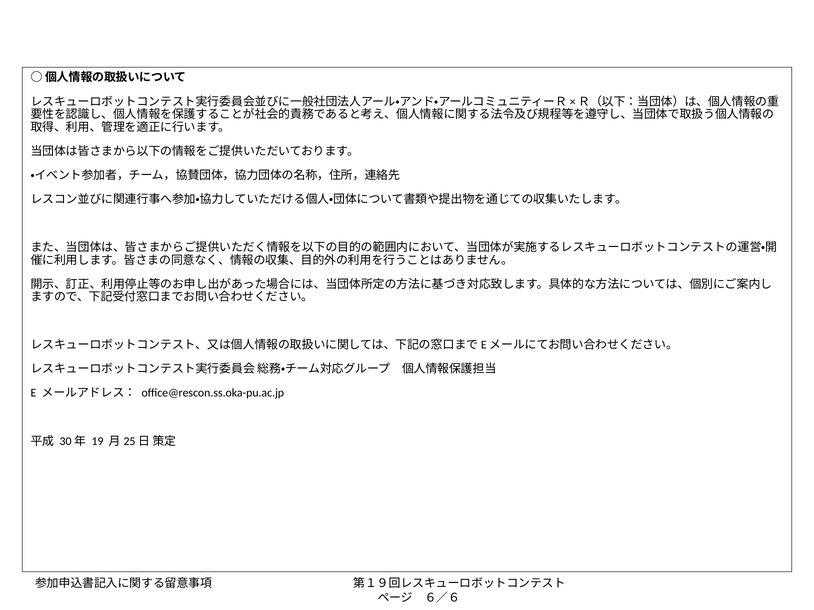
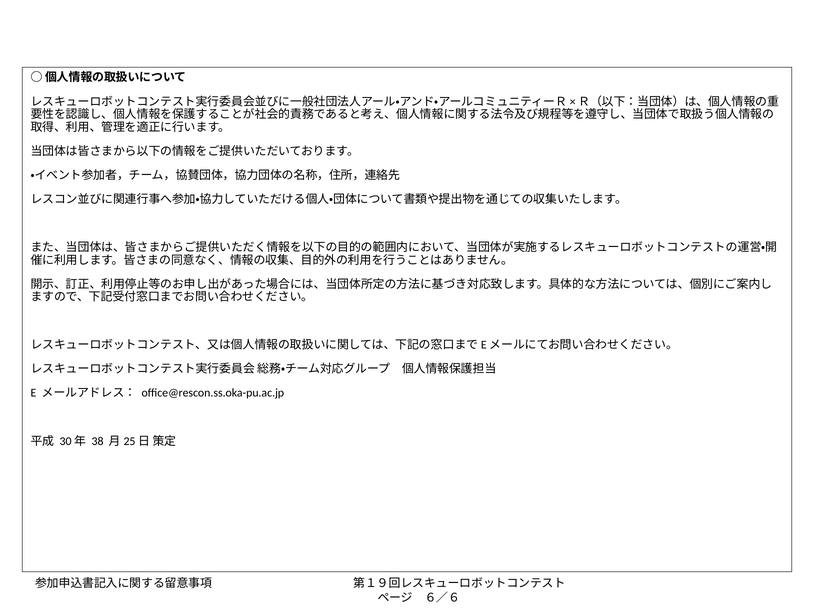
19: 19 -> 38 (98, 442)
